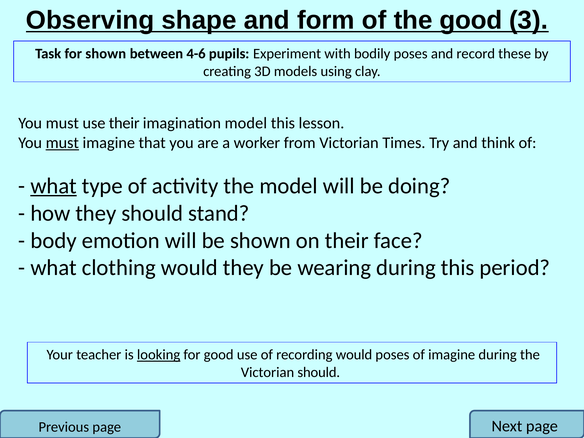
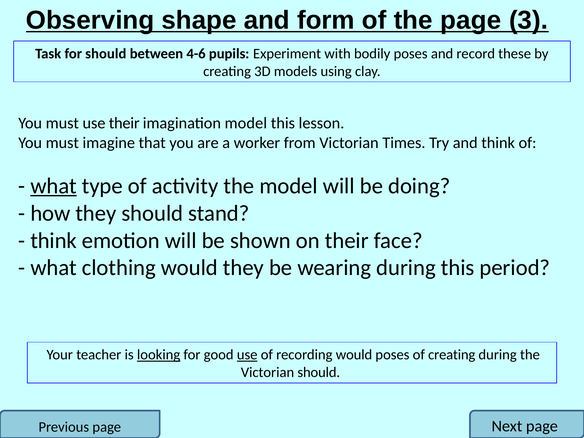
the good: good -> page (471, 20)
for shown: shown -> should (106, 54)
must underline: present -> none (62, 143)
body: body -> think (54, 241)
use underline: none -> present (247, 355)
of imagine: imagine -> creating (452, 355)
